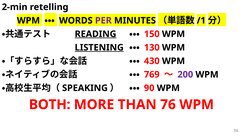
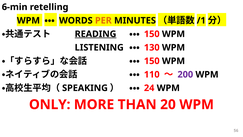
2-min: 2-min -> 6-min (15, 7)
PER colour: purple -> orange (103, 20)
LISTENING underline: present -> none (99, 47)
430: 430 -> 150 (152, 61)
769: 769 -> 110 (152, 74)
90: 90 -> 24 (149, 88)
BOTH: BOTH -> ONLY (50, 104)
76: 76 -> 20 (168, 104)
